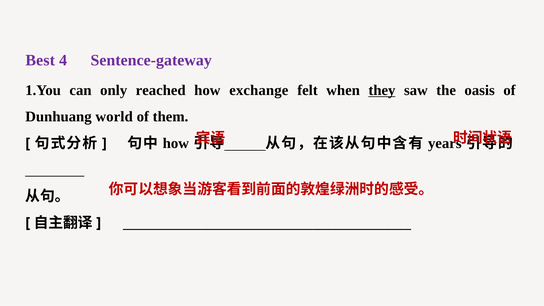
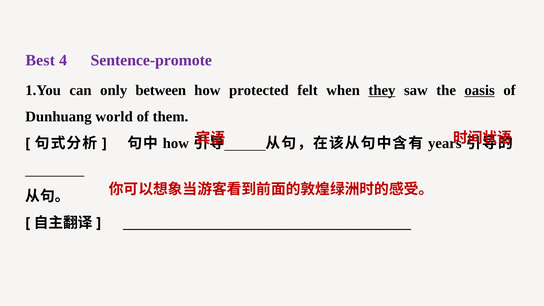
Sentence-gateway: Sentence-gateway -> Sentence-promote (151, 60)
reached: reached -> between (161, 90)
exchange: exchange -> protected (259, 90)
oasis underline: none -> present (480, 90)
